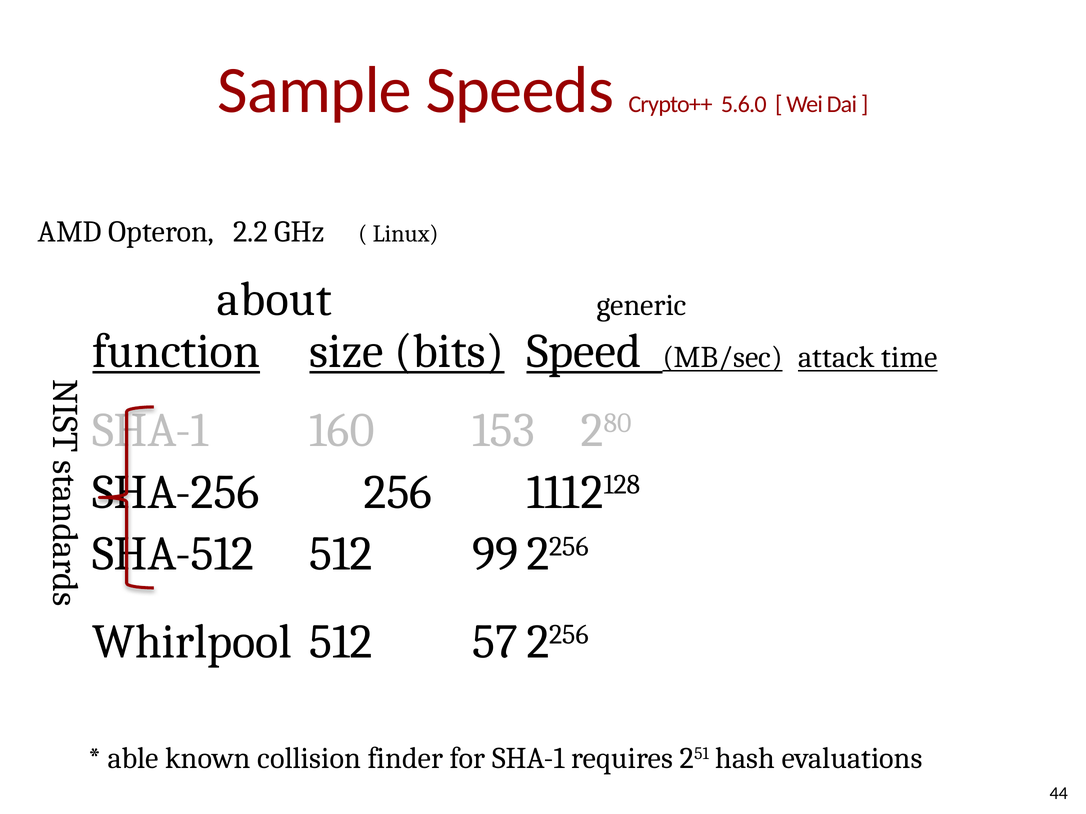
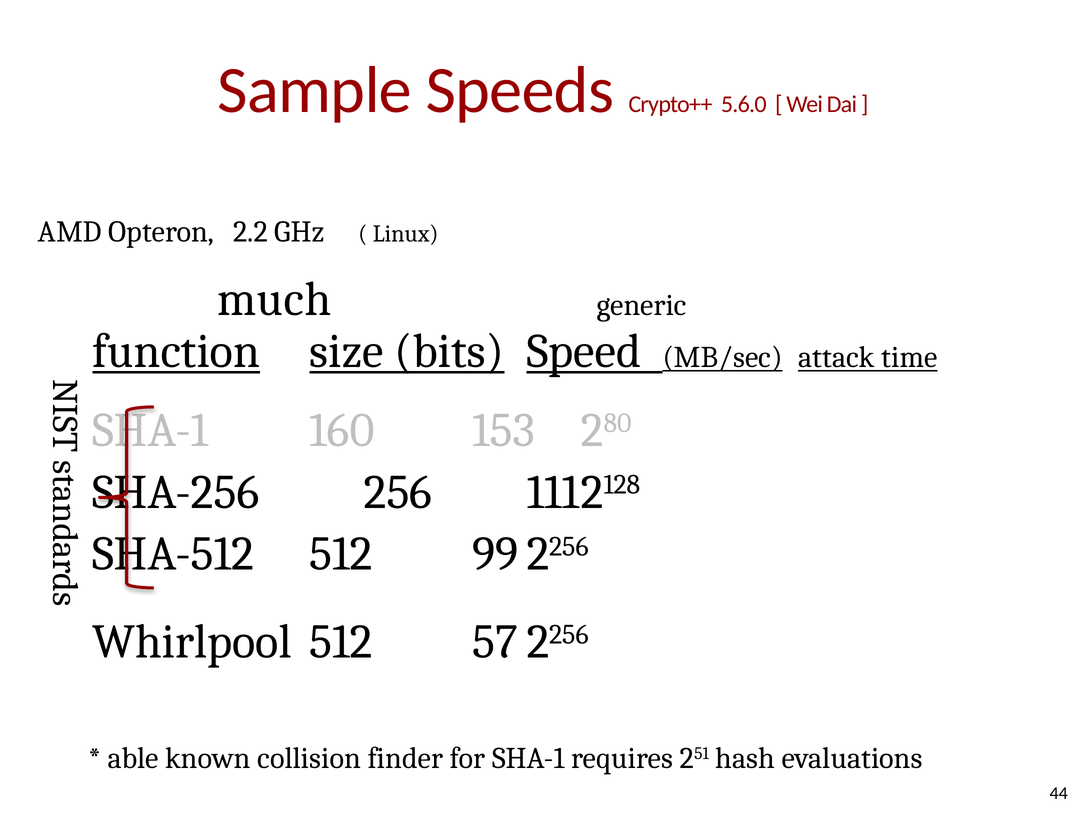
about: about -> much (274, 300)
